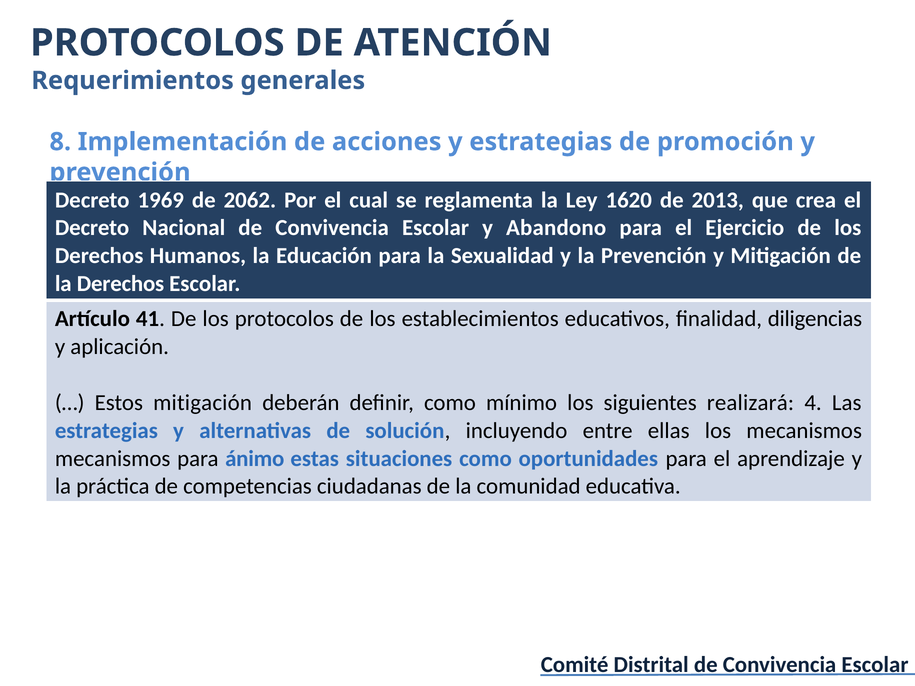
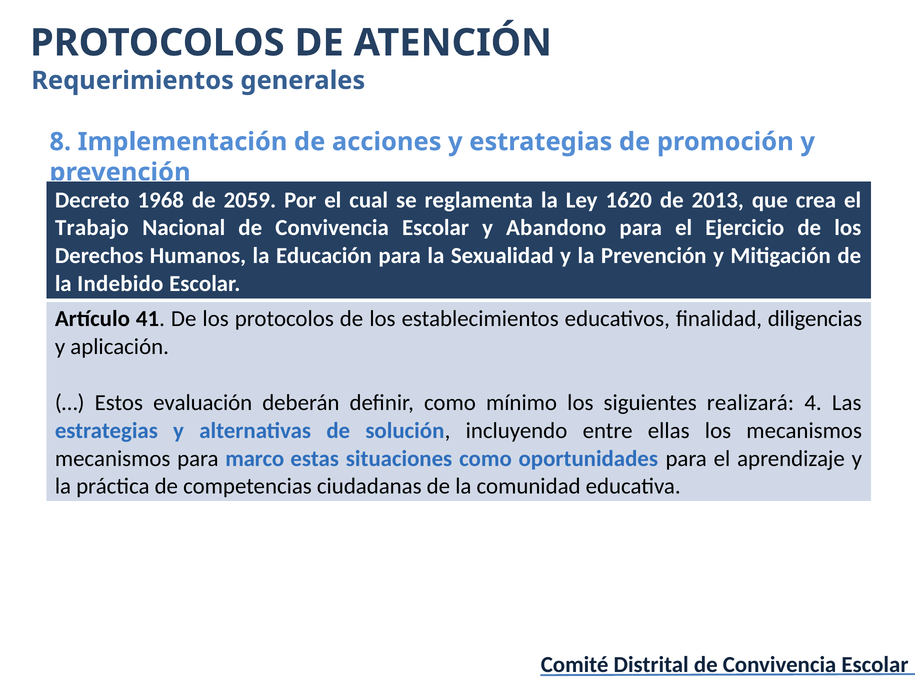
1969: 1969 -> 1968 (161, 200)
2062: 2062 -> 2059 (250, 200)
Decreto: Decreto -> Trabajo (92, 228)
la Derechos: Derechos -> Indebido (120, 284)
Estos mitigación: mitigación -> evaluación (203, 403)
ánimo: ánimo -> marco (255, 459)
